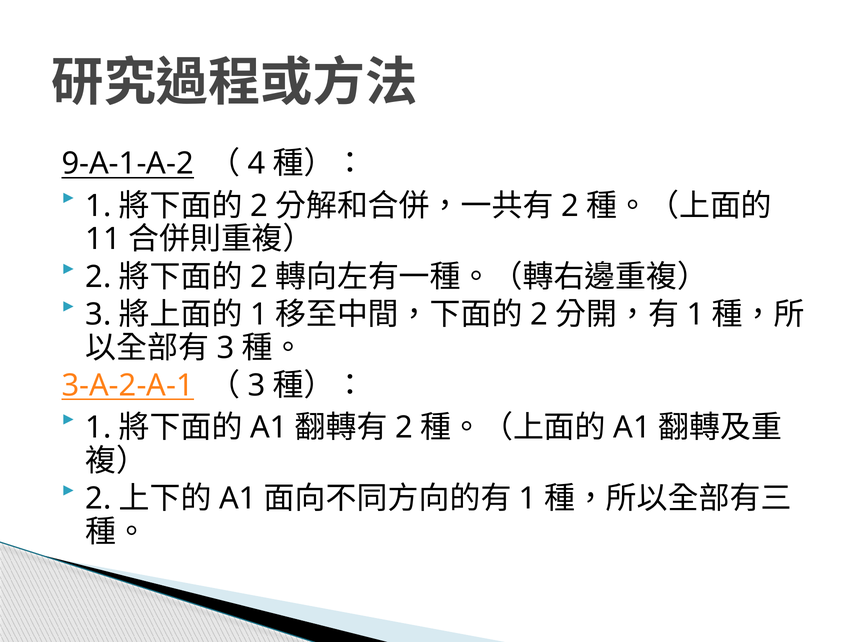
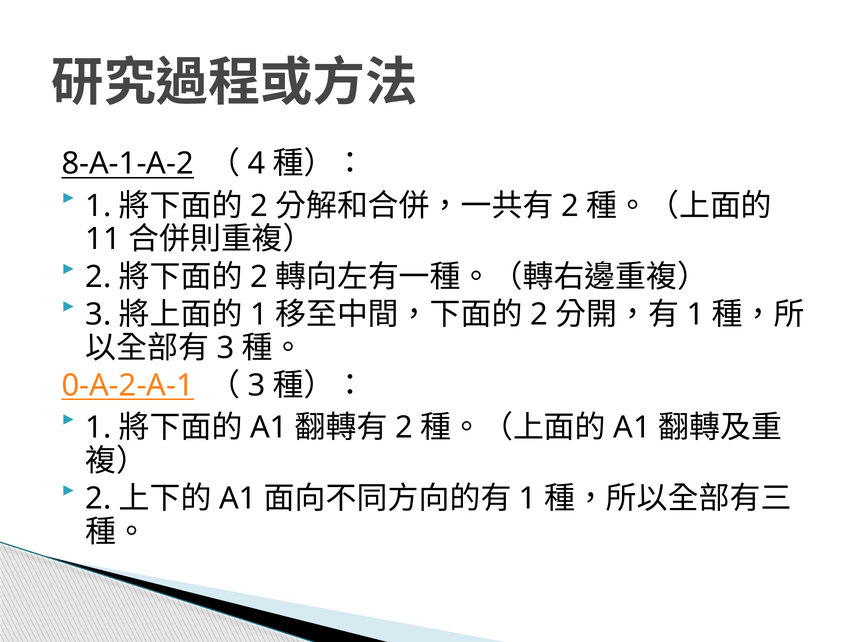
9-A-1-A-2: 9-A-1-A-2 -> 8-A-1-A-2 (128, 164)
3-A-2-A-1: 3-A-2-A-1 -> 0-A-2-A-1 (128, 385)
